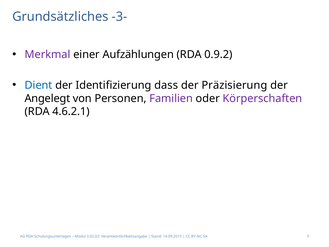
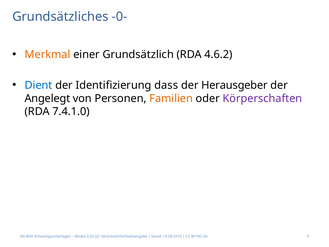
-3-: -3- -> -0- (119, 17)
Merkmal colour: purple -> orange (48, 54)
Aufzählungen: Aufzählungen -> Grundsätzlich (138, 54)
0.9.2: 0.9.2 -> 4.6.2 (218, 54)
Präzisierung: Präzisierung -> Herausgeber (235, 85)
Familien colour: purple -> orange (171, 98)
4.6.2.1: 4.6.2.1 -> 7.4.1.0 (71, 111)
